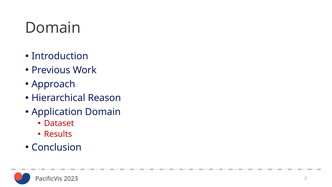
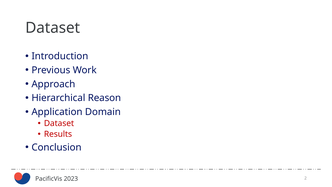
Domain: Domain -> Dataset (53, 28)
